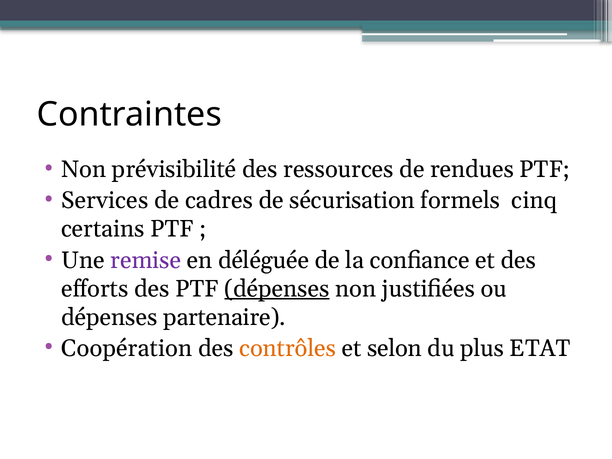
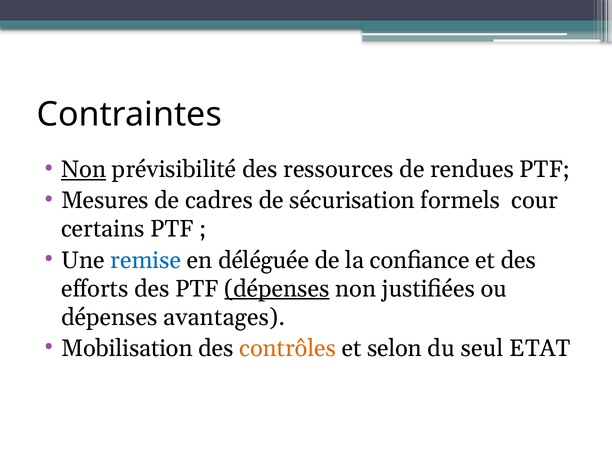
Non underline: none -> present (84, 170)
Services: Services -> Mesures (105, 201)
cinq: cinq -> cour (535, 201)
remise colour: purple -> blue (146, 260)
partenaire: partenaire -> avantages (224, 317)
Coopération: Coopération -> Mobilisation (127, 348)
plus: plus -> seul (482, 348)
